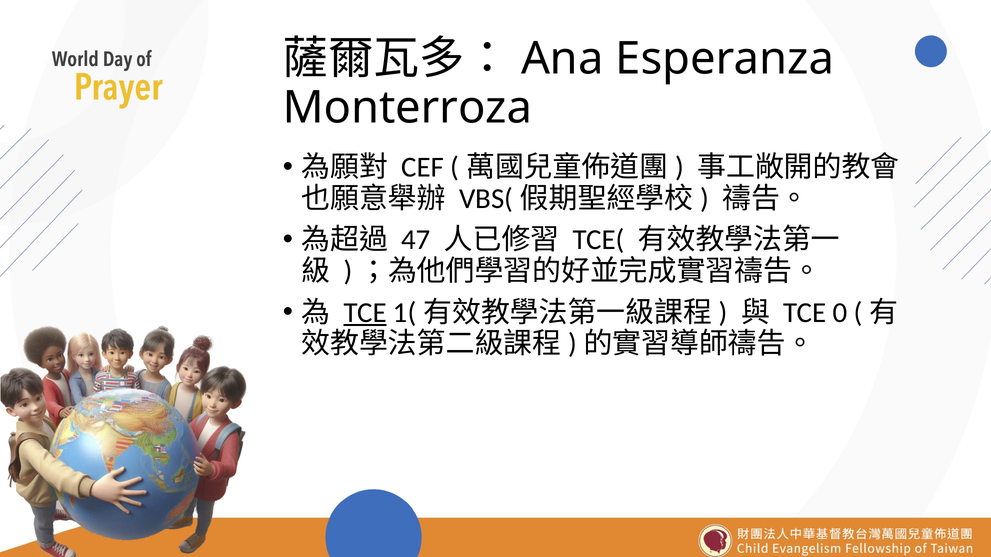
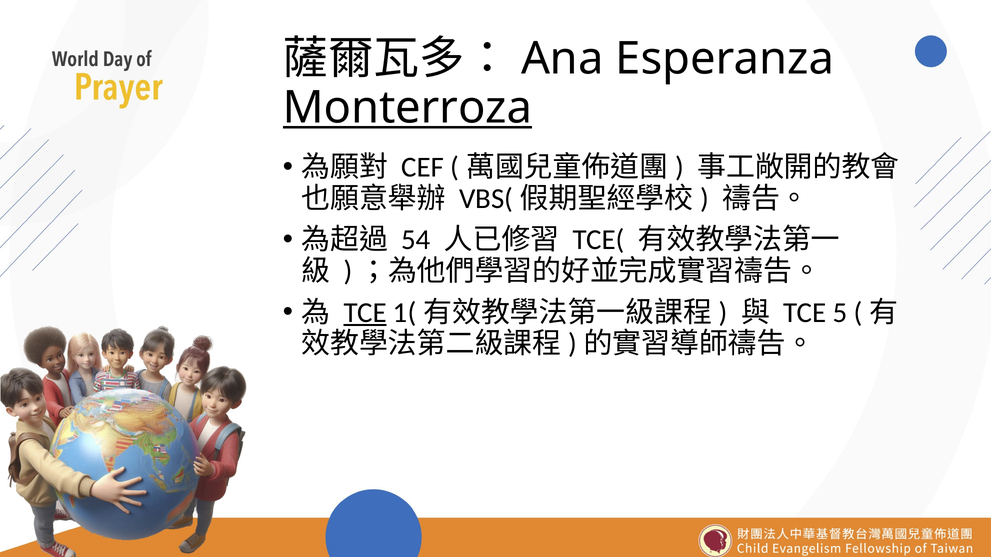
Monterroza underline: none -> present (407, 108)
47: 47 -> 54 (416, 240)
0: 0 -> 5 (840, 313)
